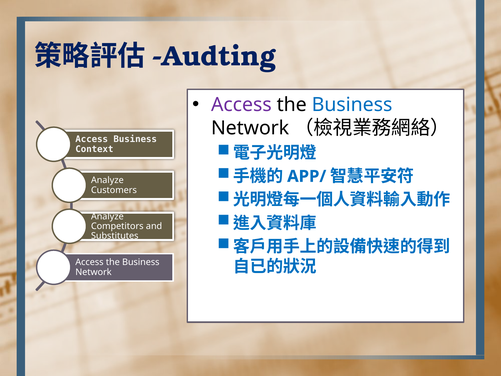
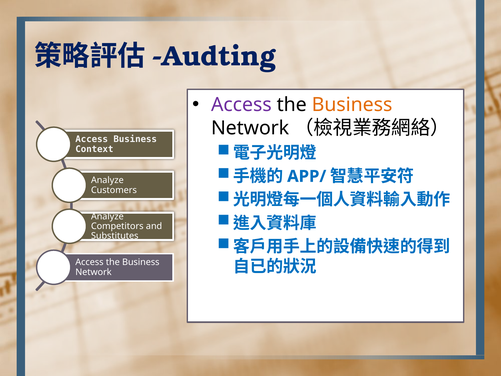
Business colour: blue -> orange (352, 105)
